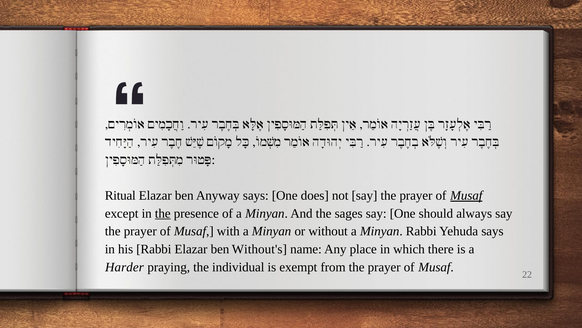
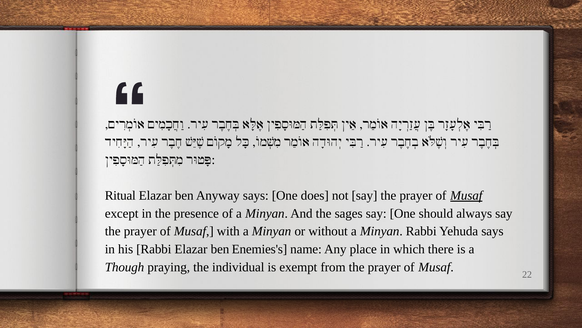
the underline: present -> none (163, 213)
Without's: Without's -> Enemies's (259, 249)
Harder: Harder -> Though (125, 267)
